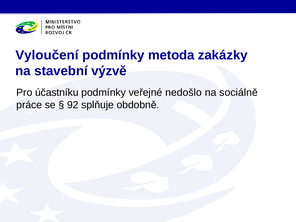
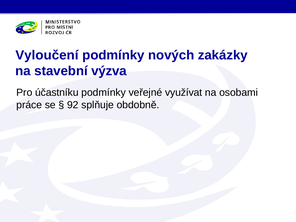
metoda: metoda -> nových (171, 55)
výzvě: výzvě -> výzva (109, 71)
nedošlo: nedošlo -> využívat (184, 93)
sociálně: sociálně -> osobami (239, 93)
